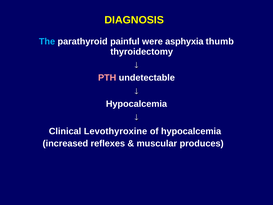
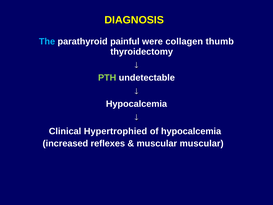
asphyxia: asphyxia -> collagen (184, 41)
PTH colour: pink -> light green (107, 78)
Levothyroxine: Levothyroxine -> Hypertrophied (116, 131)
muscular produces: produces -> muscular (202, 143)
